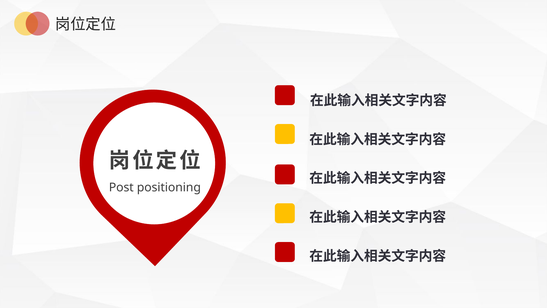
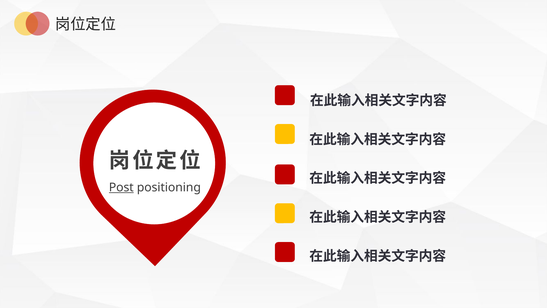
Post underline: none -> present (121, 187)
